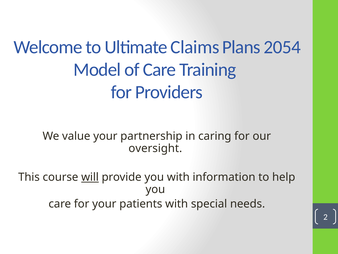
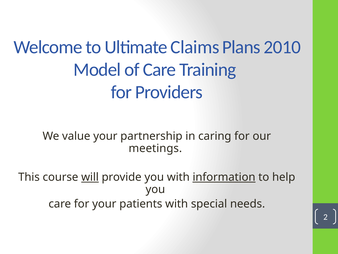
2054: 2054 -> 2010 (282, 47)
oversight: oversight -> meetings (155, 148)
information underline: none -> present (224, 177)
